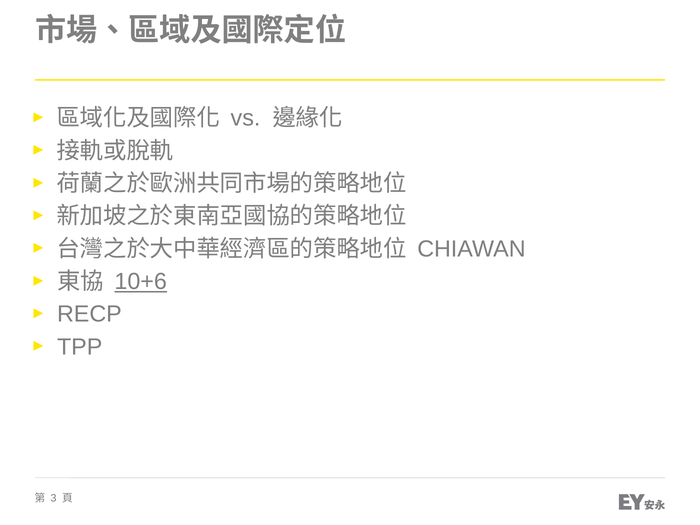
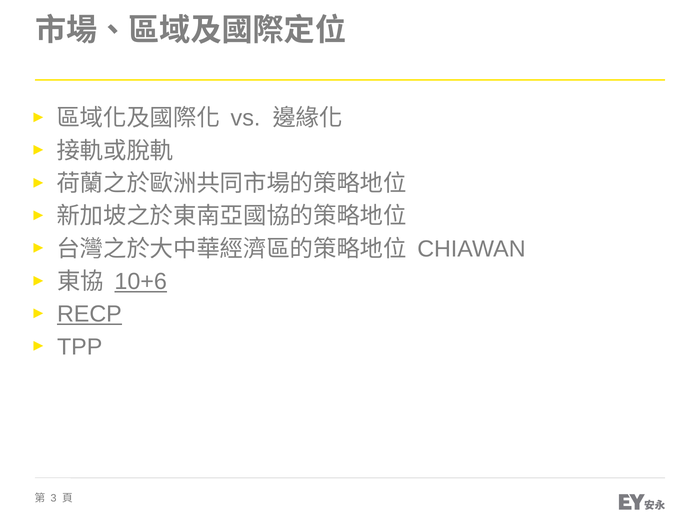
RECP underline: none -> present (89, 314)
